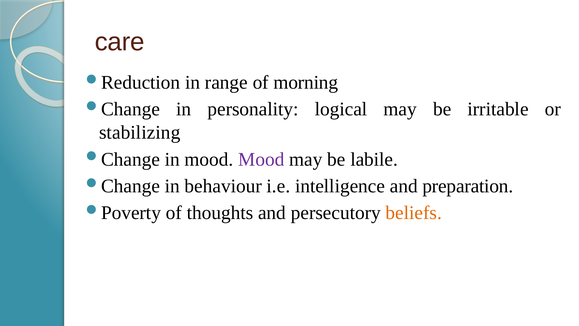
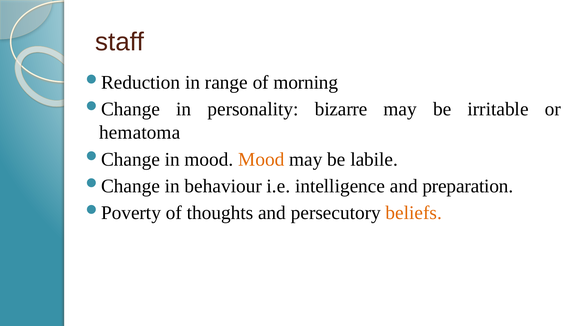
care: care -> staff (120, 42)
logical: logical -> bizarre (341, 109)
stabilizing: stabilizing -> hematoma (140, 132)
Mood colour: purple -> orange (261, 159)
